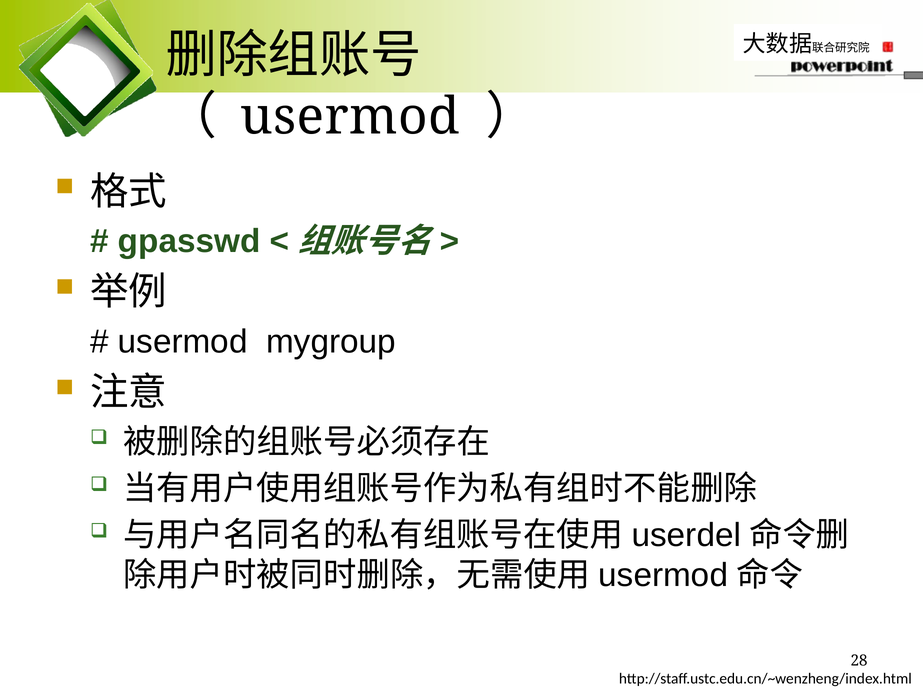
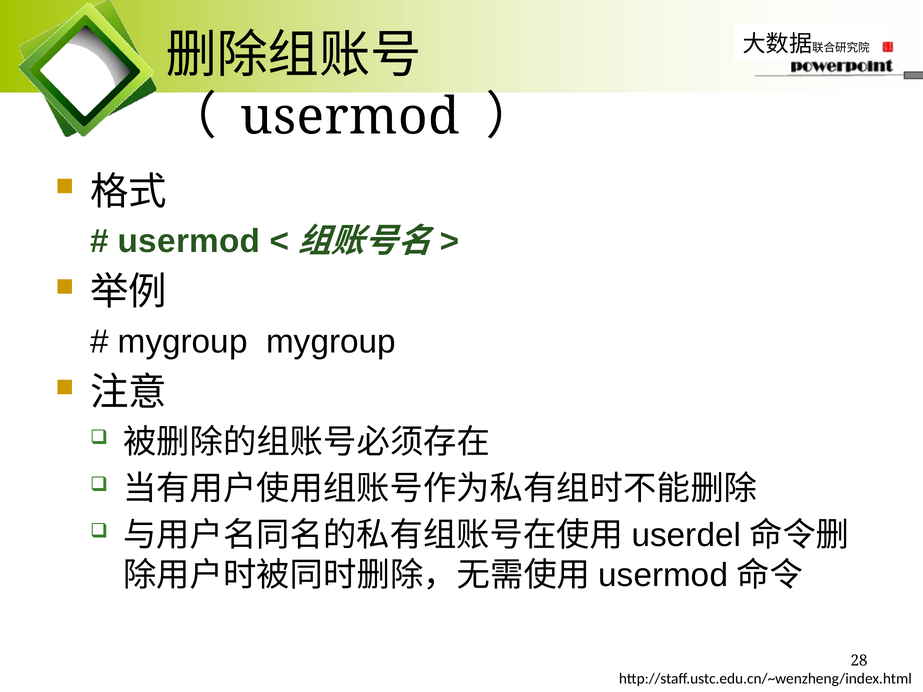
gpasswd: gpasswd -> usermod (189, 241)
usermod: usermod -> mygroup (183, 342)
